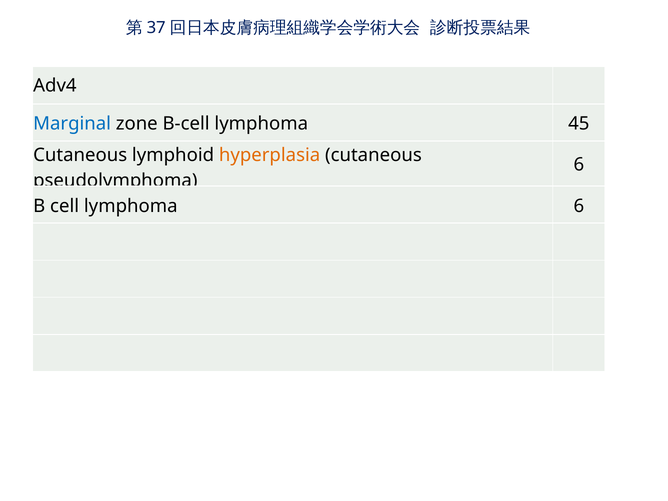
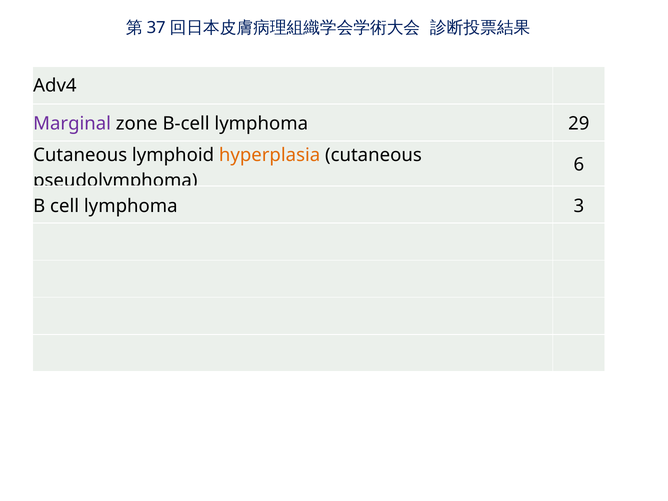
Marginal colour: blue -> purple (72, 124)
45: 45 -> 29 (579, 124)
lymphoma 6: 6 -> 3 (579, 206)
